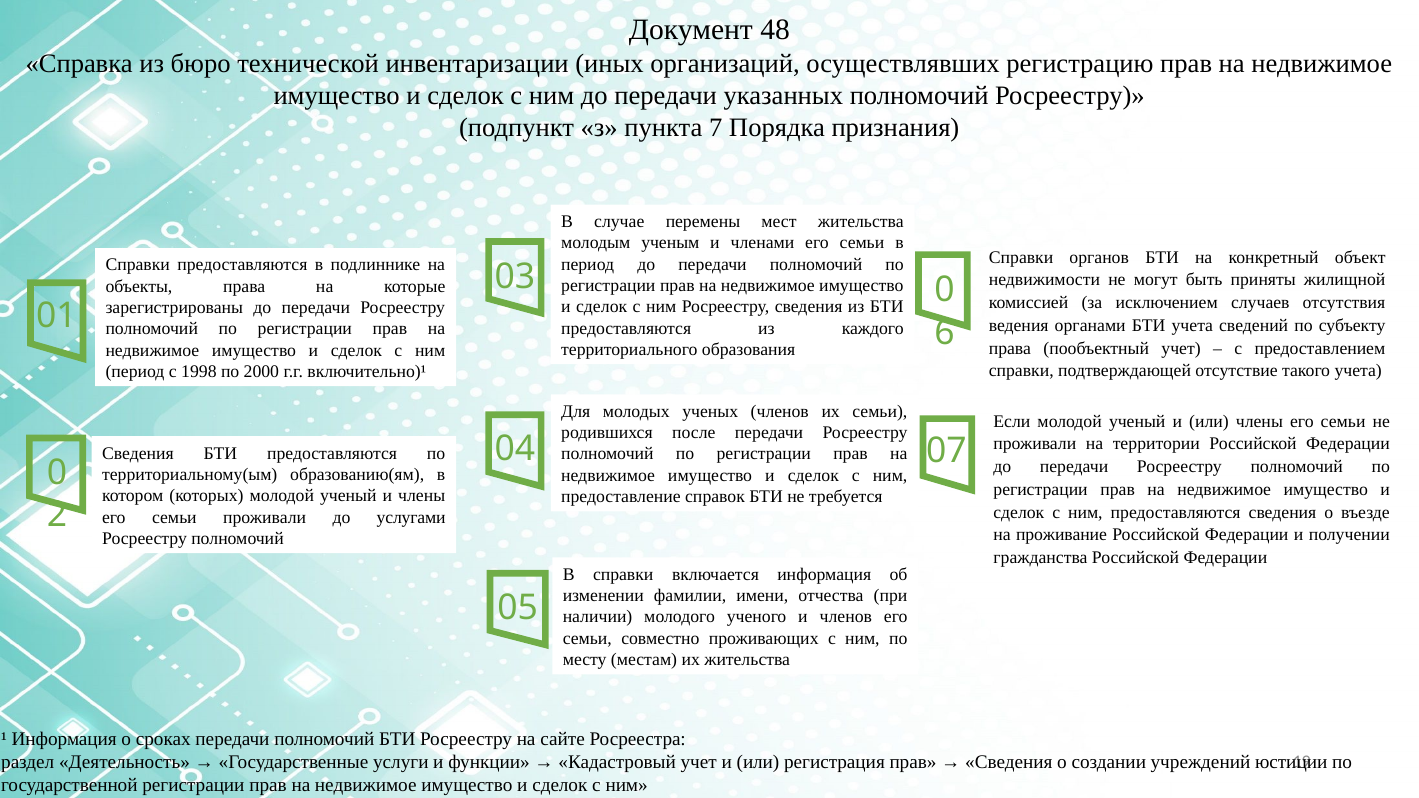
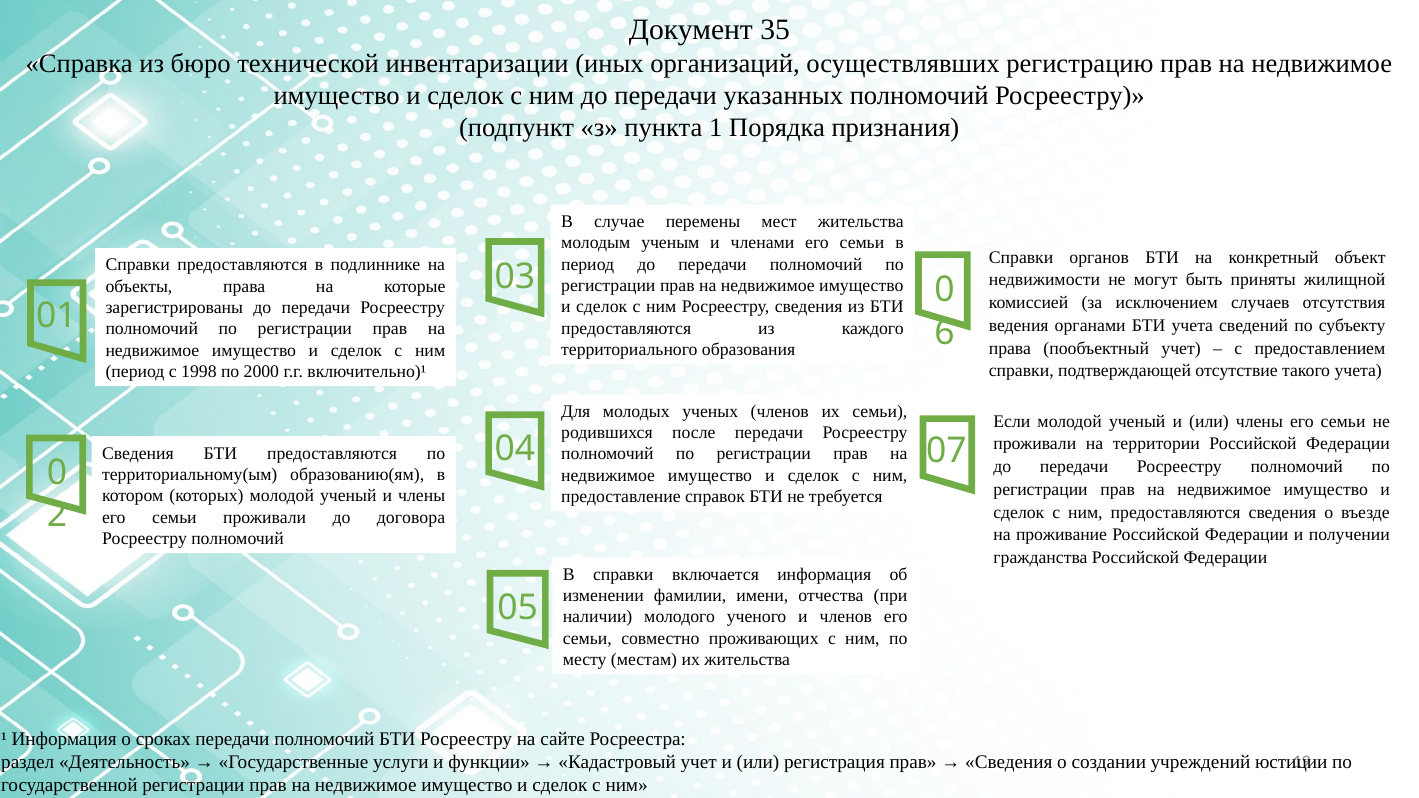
48: 48 -> 35 (775, 30)
7: 7 -> 1 (716, 128)
услугами: услугами -> договора (411, 517)
